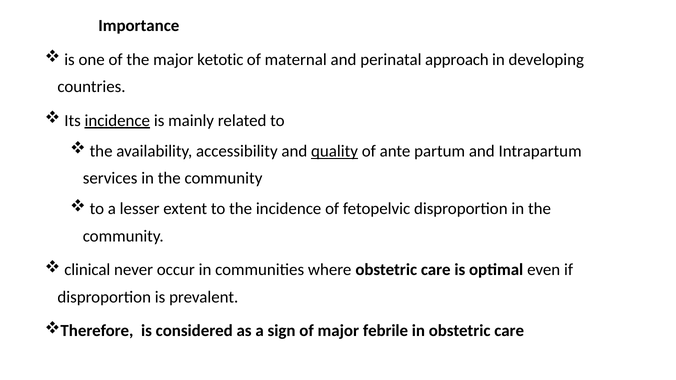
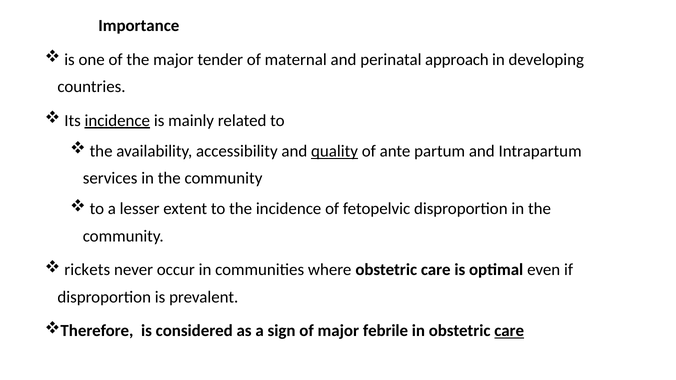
ketotic: ketotic -> tender (220, 60)
clinical: clinical -> rickets (87, 270)
care underline: none -> present (509, 331)
